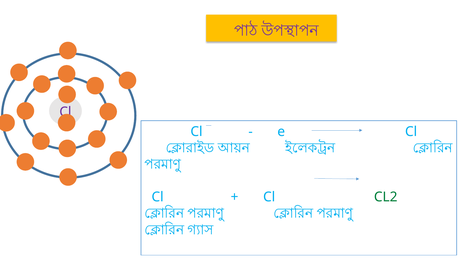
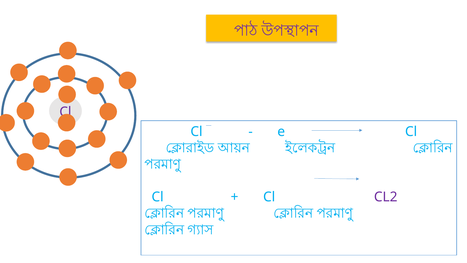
CL2 colour: green -> purple (386, 197)
